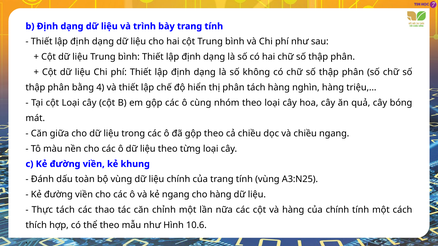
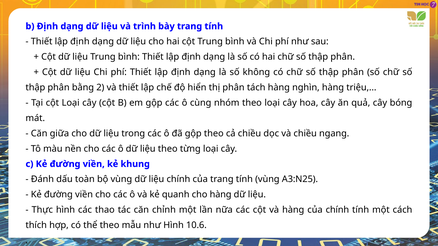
4: 4 -> 2 (100, 88)
kẻ ngang: ngang -> quanh (176, 195)
Thực tách: tách -> hình (66, 210)
